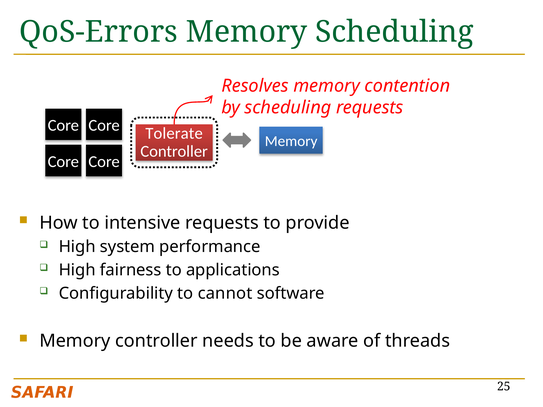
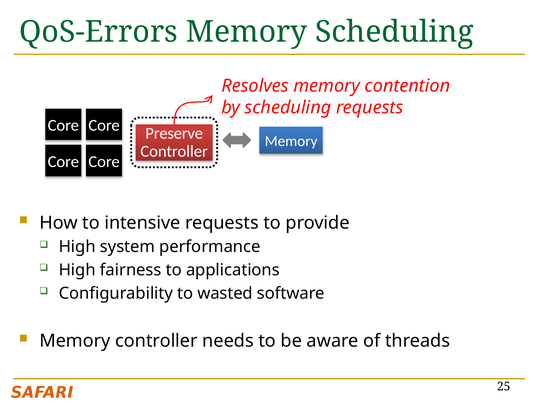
Tolerate: Tolerate -> Preserve (174, 133)
cannot: cannot -> wasted (225, 293)
